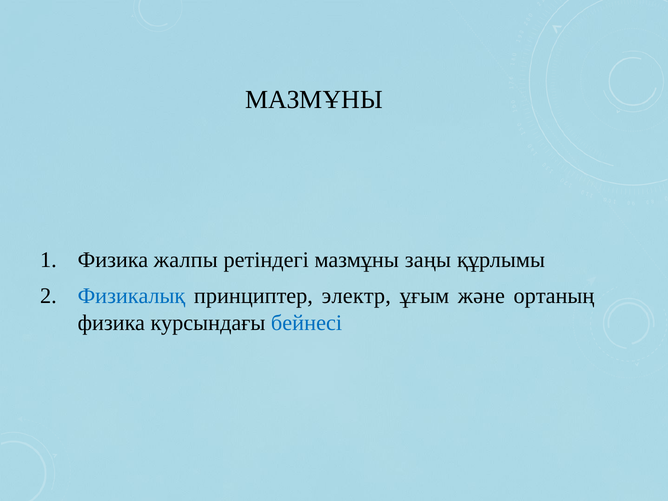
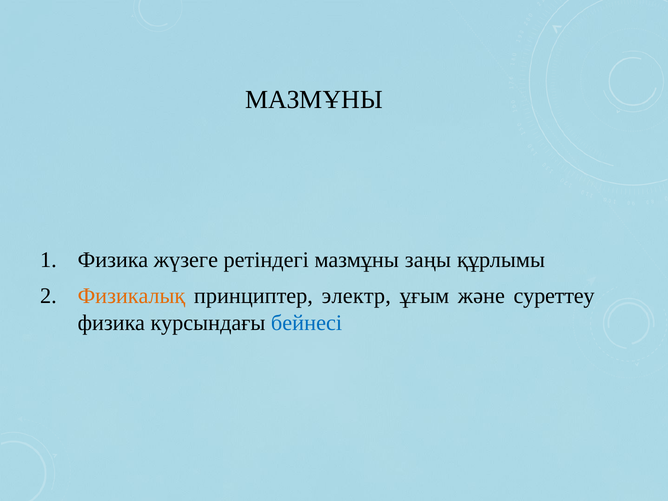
жалпы: жалпы -> жүзеге (186, 260)
Физикалық colour: blue -> orange (131, 296)
ортаның: ортаның -> суреттеу (554, 296)
